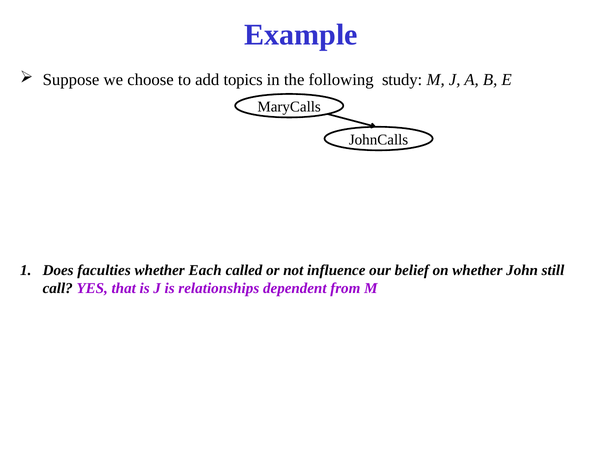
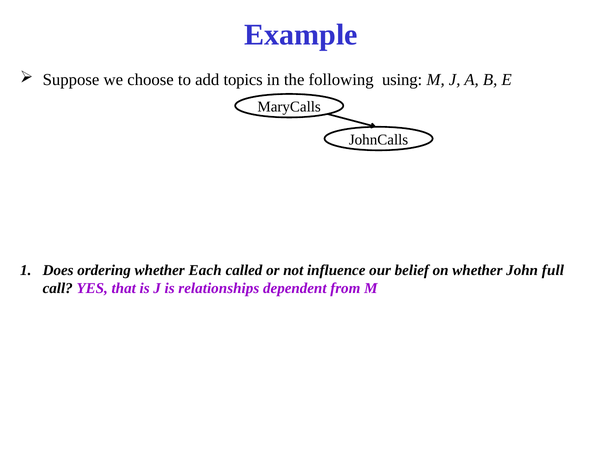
study: study -> using (402, 80)
faculties: faculties -> ordering (104, 271)
still: still -> full (553, 271)
